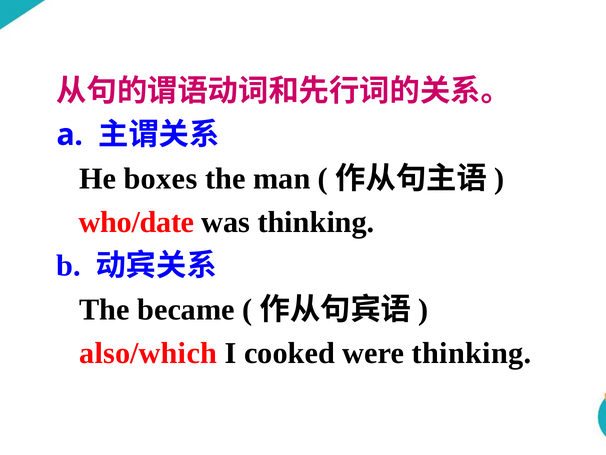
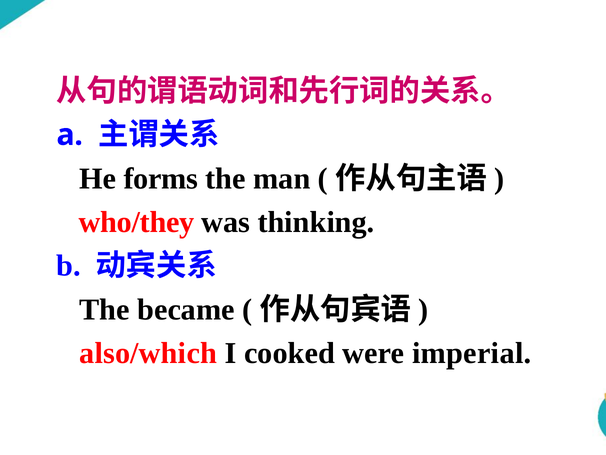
boxes: boxes -> forms (161, 178)
who/date: who/date -> who/they (137, 222)
were thinking: thinking -> imperial (472, 353)
